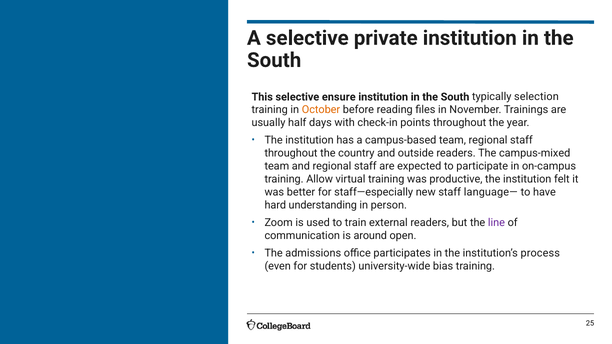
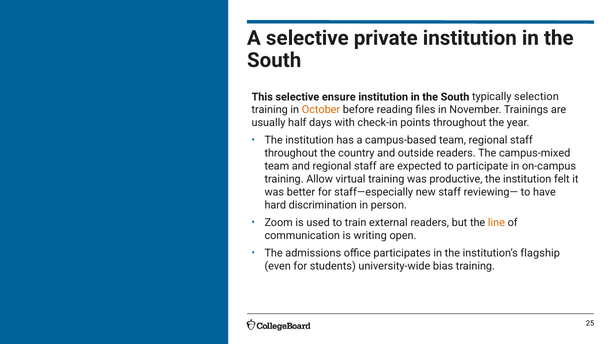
language—: language— -> reviewing— (491, 192)
understanding: understanding -> discrimination (323, 206)
line colour: purple -> orange (496, 223)
around: around -> writing (370, 236)
process: process -> flagship (540, 253)
